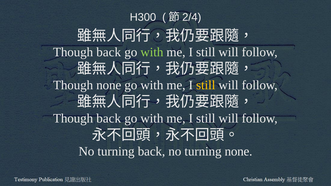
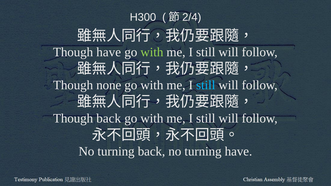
back: back -> have (109, 52)
still colour: yellow -> light blue (206, 85)
turning none: none -> have (238, 152)
